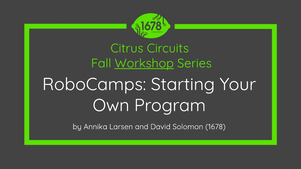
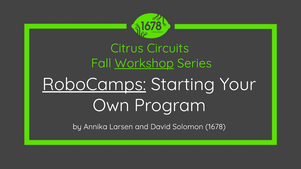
RoboCamps underline: none -> present (94, 85)
